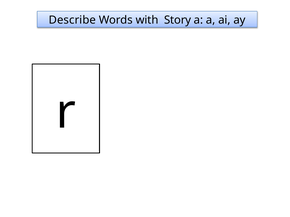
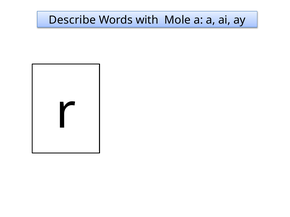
Story: Story -> Mole (177, 20)
